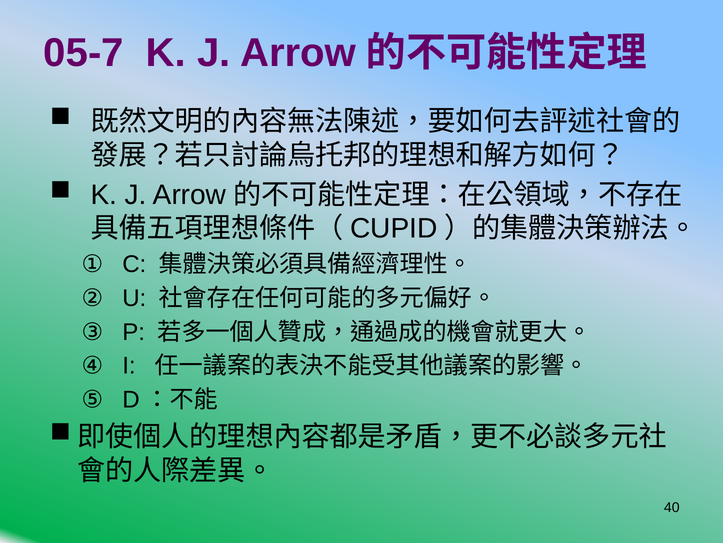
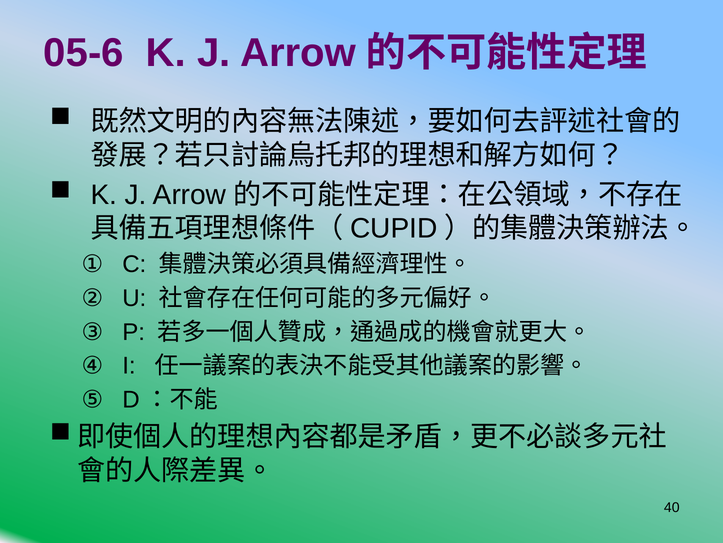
05-7: 05-7 -> 05-6 (84, 53)
